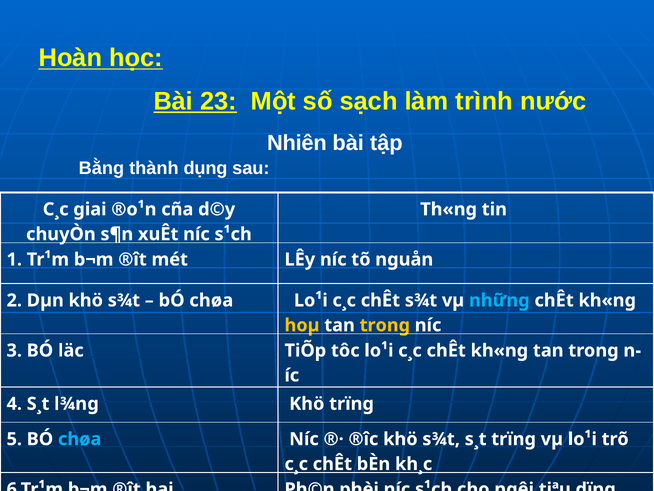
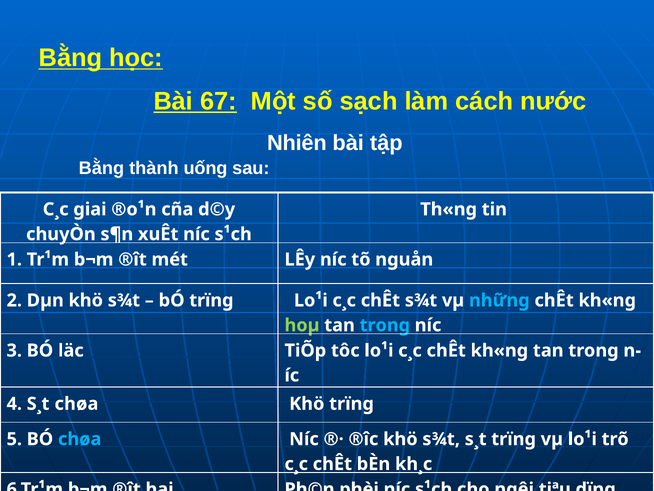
Hoàn: Hoàn -> Bằng (70, 58)
23: 23 -> 67 (218, 101)
trình: trình -> cách (484, 101)
dụng: dụng -> uống (205, 168)
chøa: chøa -> trïng (211, 300)
hoµ colour: yellow -> light green (302, 325)
trong colour: yellow -> light blue (385, 325)
S¸t l¾ng: l¾ng -> chøa (76, 403)
